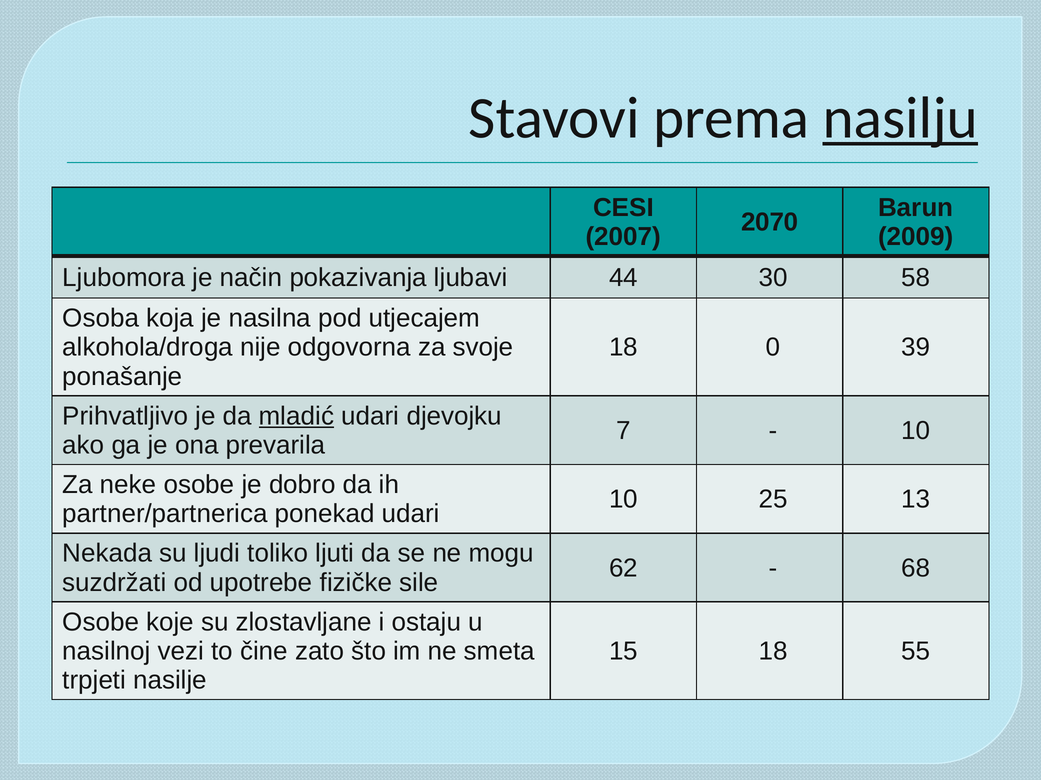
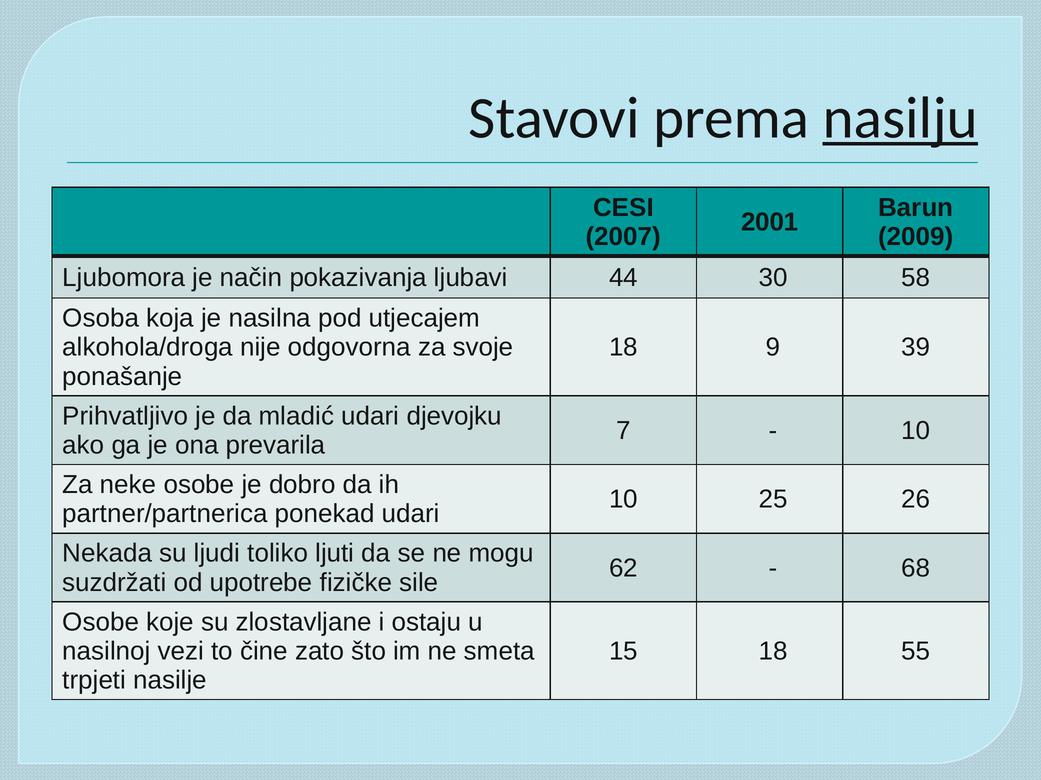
2070: 2070 -> 2001 (770, 222)
0: 0 -> 9 (773, 348)
mladić underline: present -> none (296, 416)
13: 13 -> 26 (916, 500)
